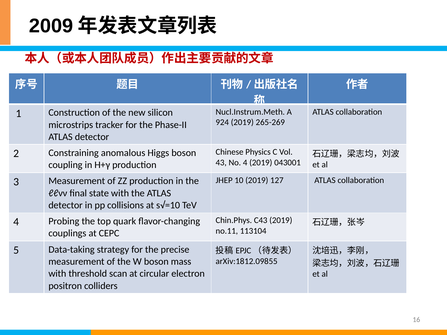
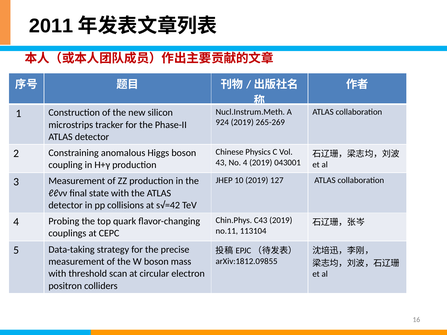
2009: 2009 -> 2011 (51, 26)
s√=10: s√=10 -> s√=42 (168, 205)
